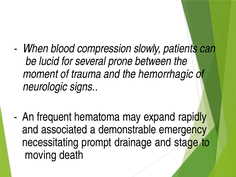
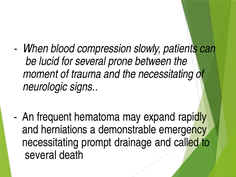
the hemorrhagic: hemorrhagic -> necessitating (166, 74)
associated: associated -> herniations (64, 130)
stage: stage -> called (186, 142)
moving: moving -> several (41, 155)
